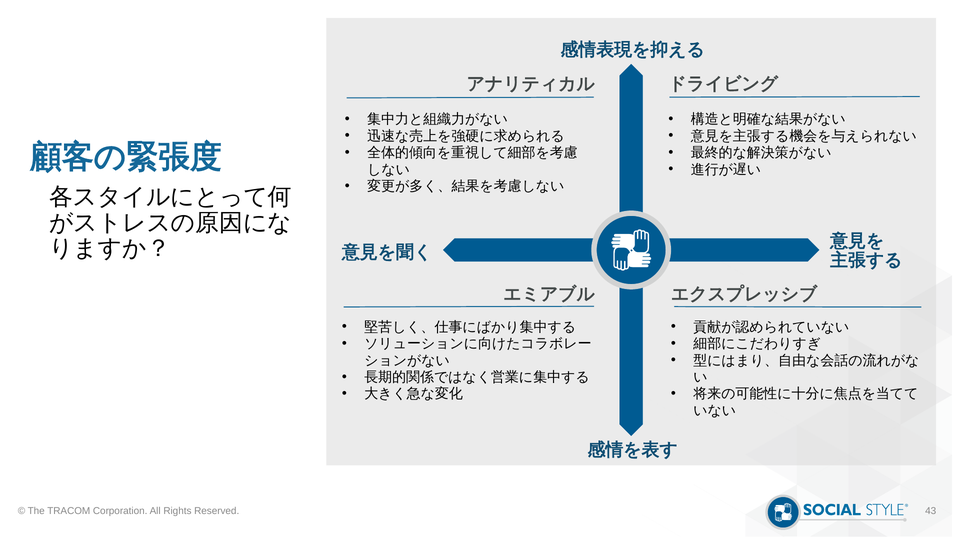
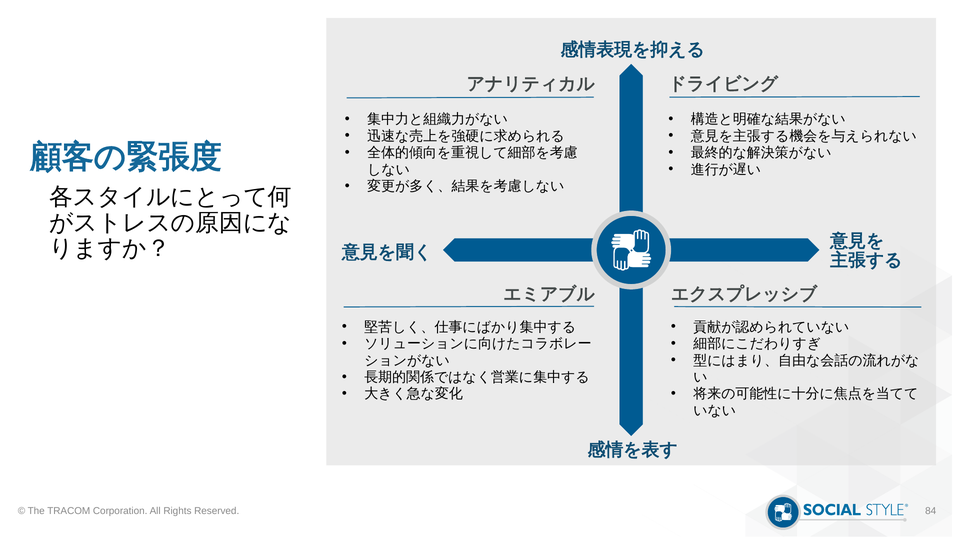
43: 43 -> 84 (931, 510)
